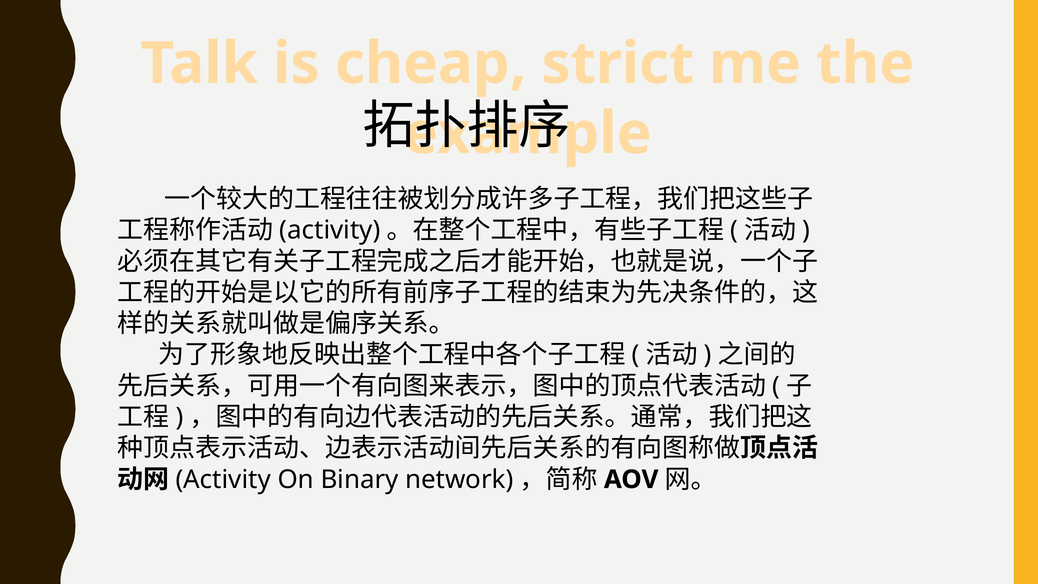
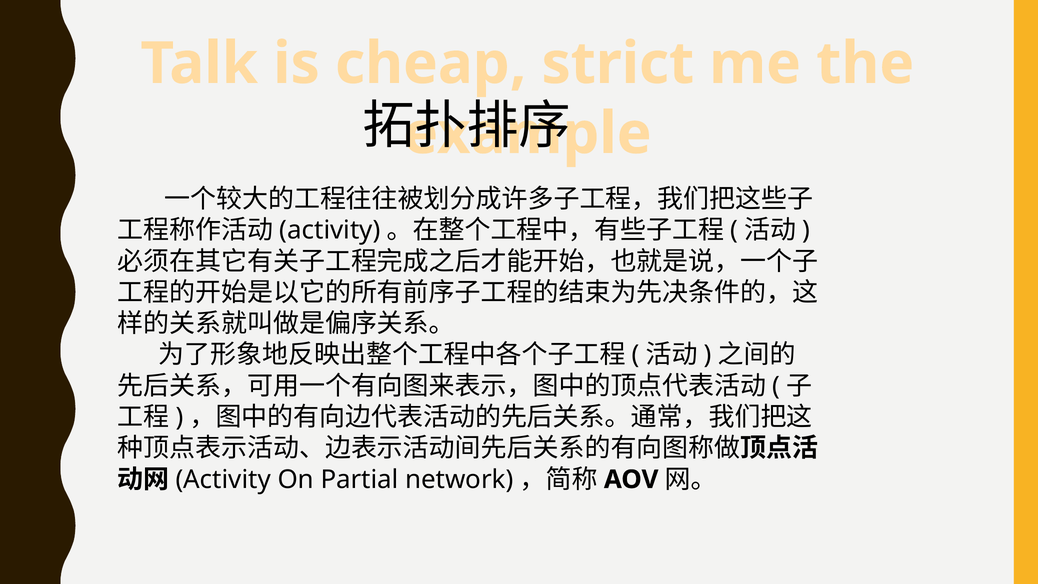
Binary: Binary -> Partial (360, 479)
